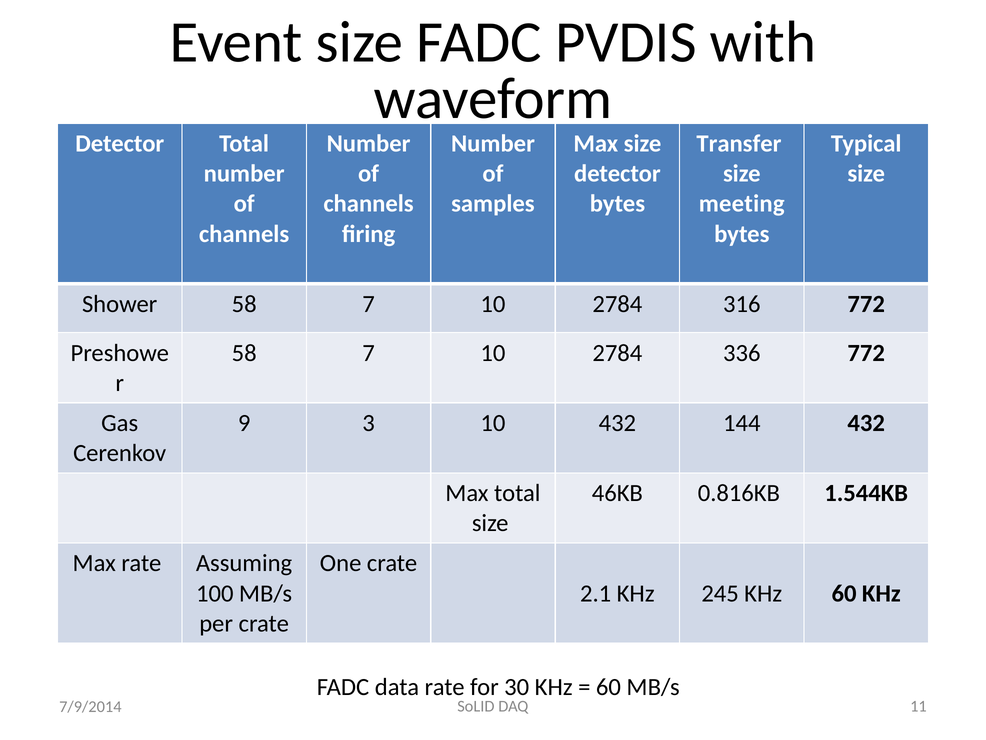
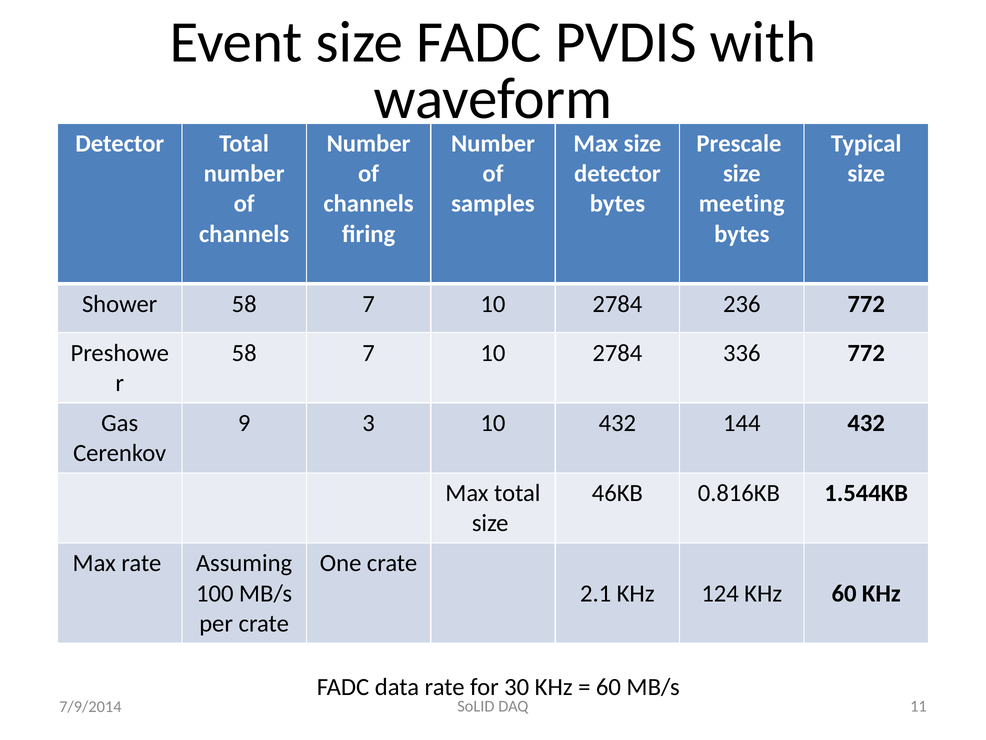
Transfer: Transfer -> Prescale (739, 144)
316: 316 -> 236 (742, 304)
245: 245 -> 124 (720, 593)
